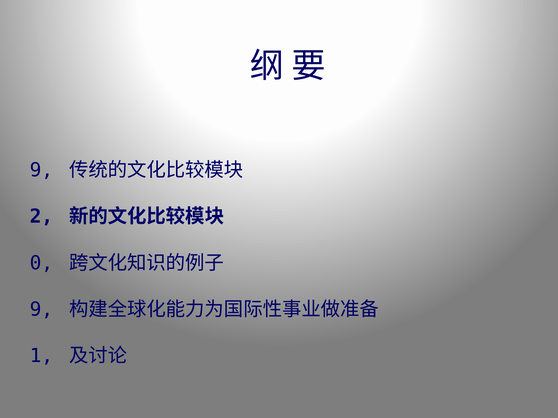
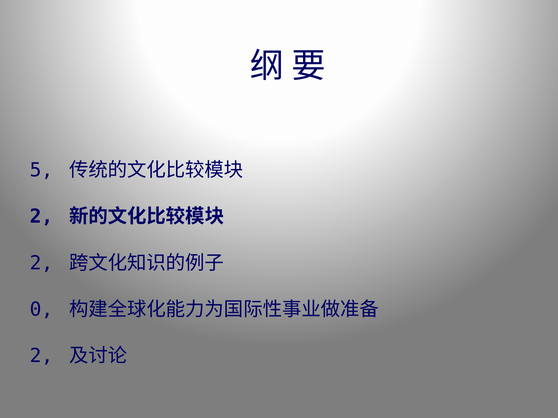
9: 9 -> 5 (41, 170)
0: 0 -> 2 (41, 263)
9: 9 -> 0 (41, 310)
1: 1 -> 2 (41, 356)
